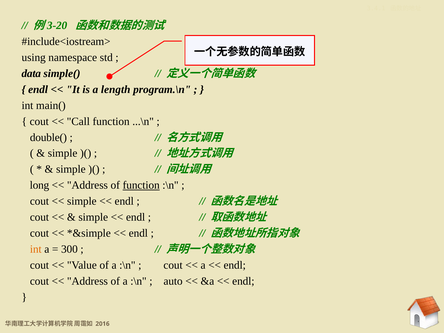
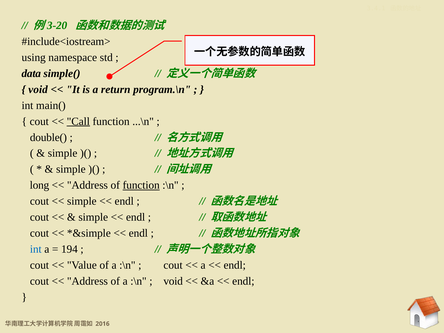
endl: endl -> void (38, 89)
length: length -> return (116, 89)
Call underline: none -> present (78, 121)
int colour: orange -> blue (36, 249)
300: 300 -> 194 (69, 249)
auto: auto -> void (173, 281)
